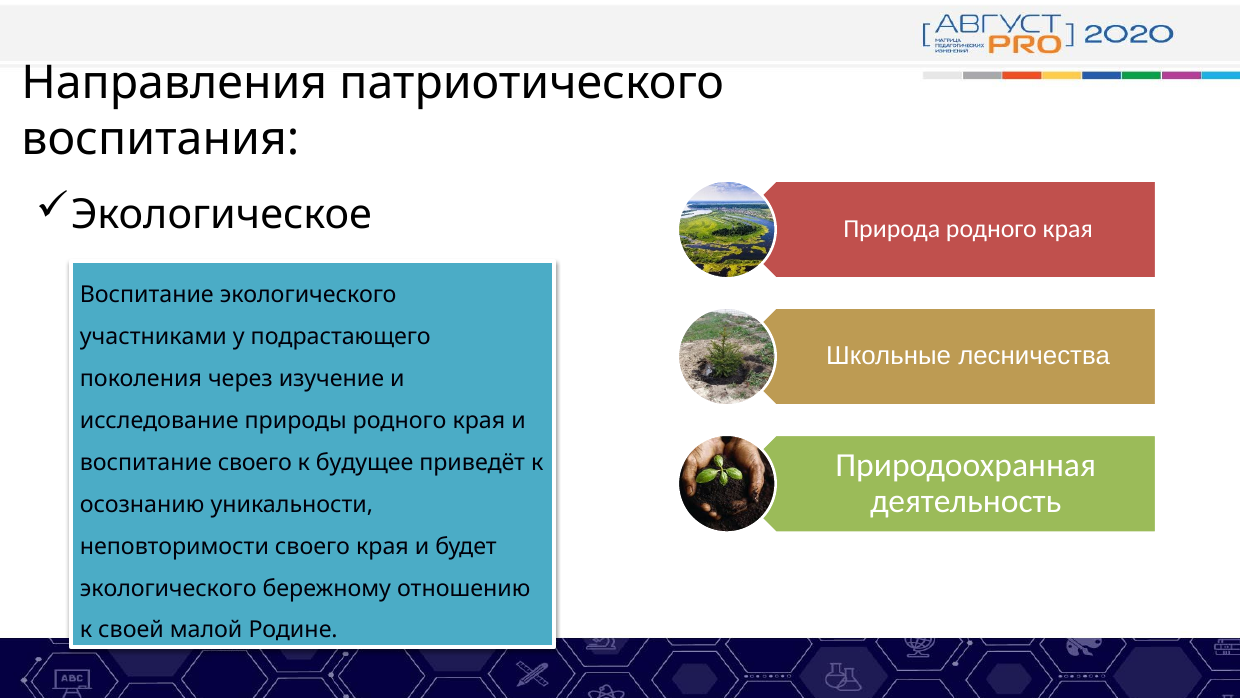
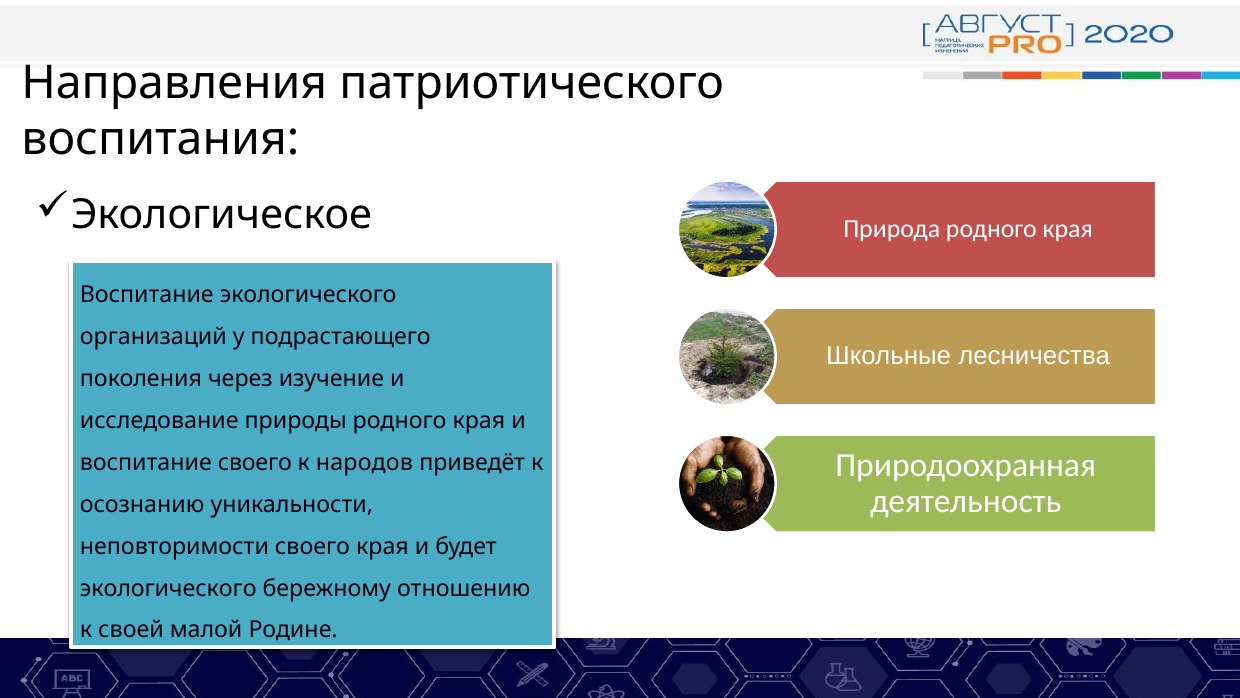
участниками: участниками -> организаций (153, 337)
будущее: будущее -> народов (365, 462)
